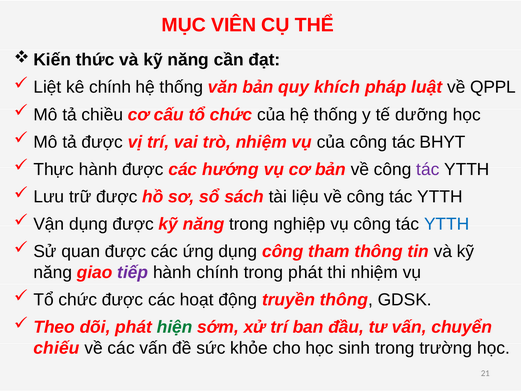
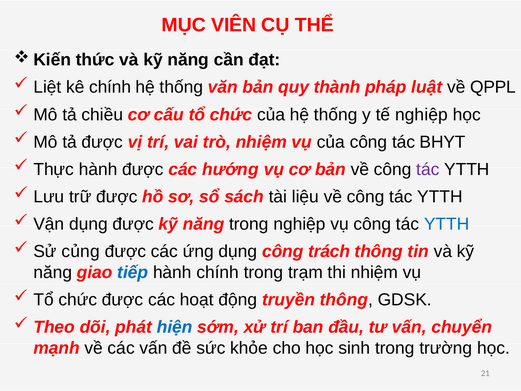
khích: khích -> thành (337, 87)
tế dưỡng: dưỡng -> nghiệp (421, 115)
quan: quan -> củng (81, 251)
tham: tham -> trách (329, 251)
tiếp colour: purple -> blue (133, 272)
trong phát: phát -> trạm (305, 272)
hiện colour: green -> blue (175, 327)
chiếu: chiếu -> mạnh (57, 348)
